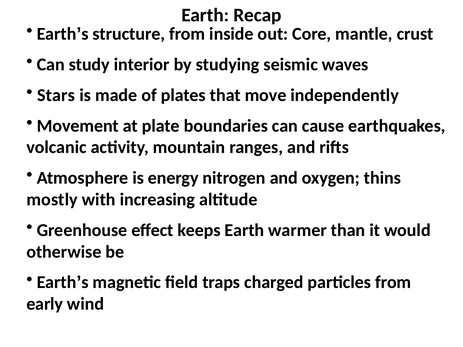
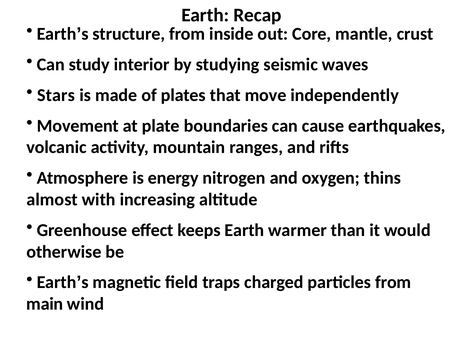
mostly: mostly -> almost (52, 200)
early: early -> main (45, 304)
